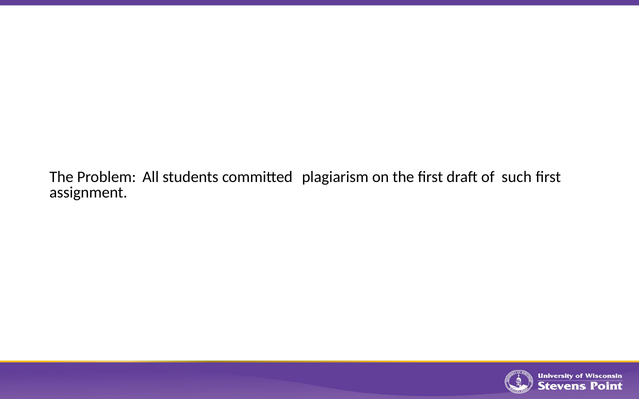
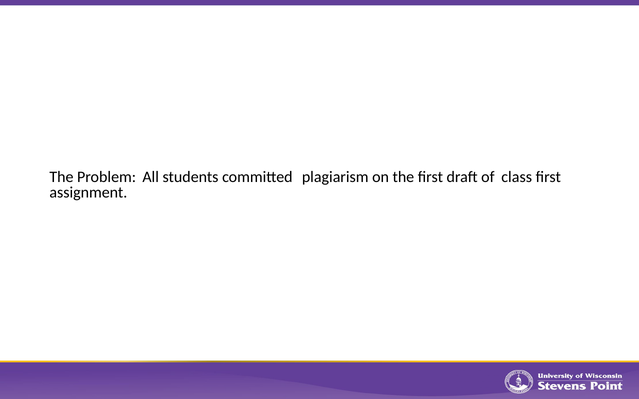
such: such -> class (517, 177)
